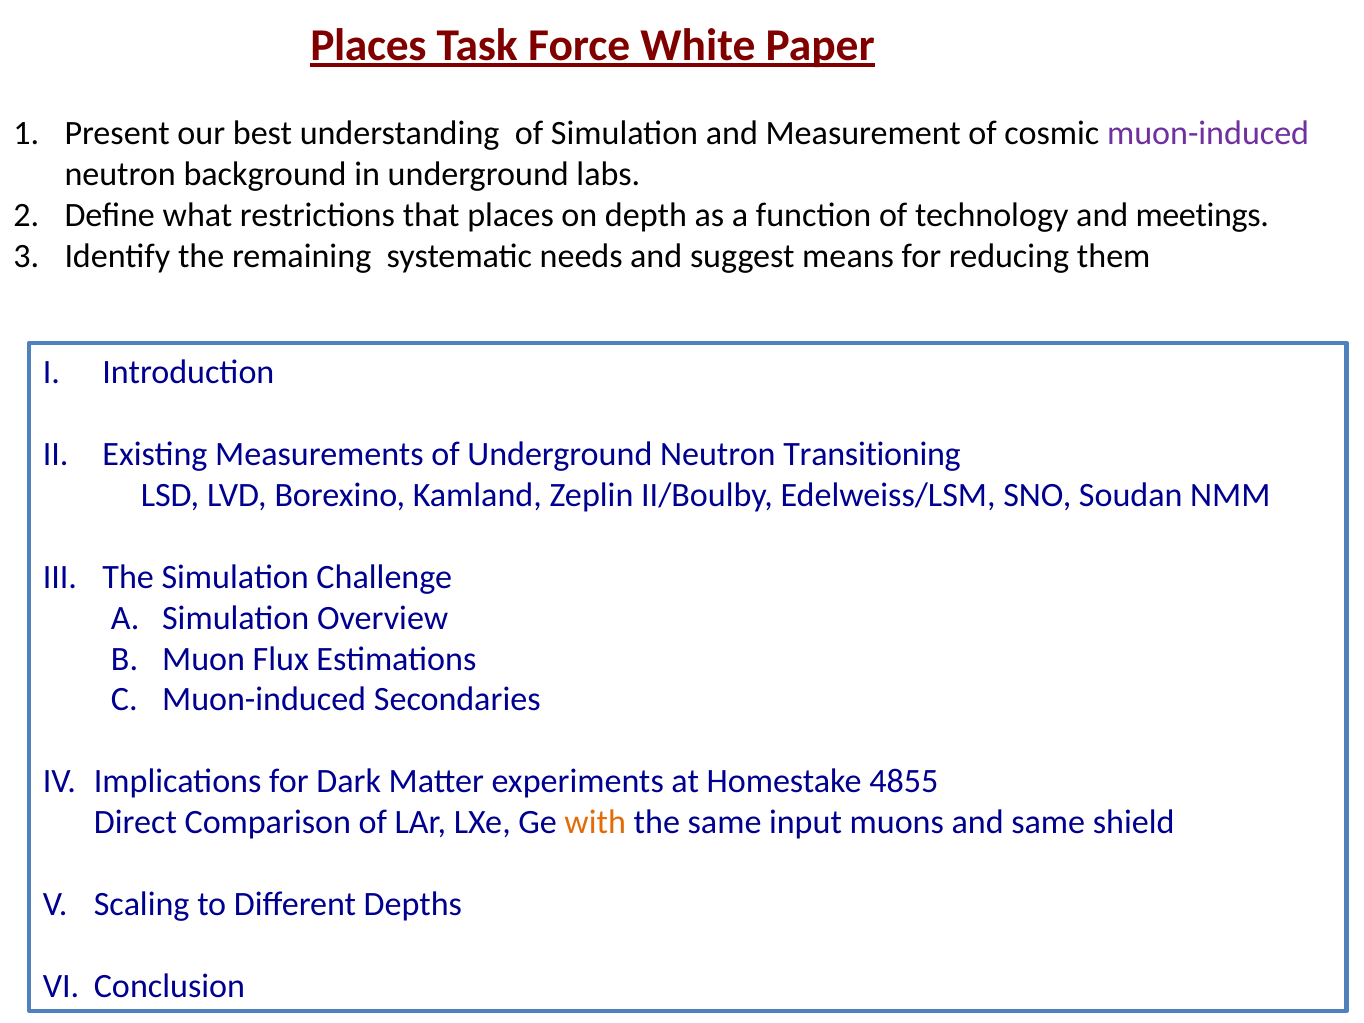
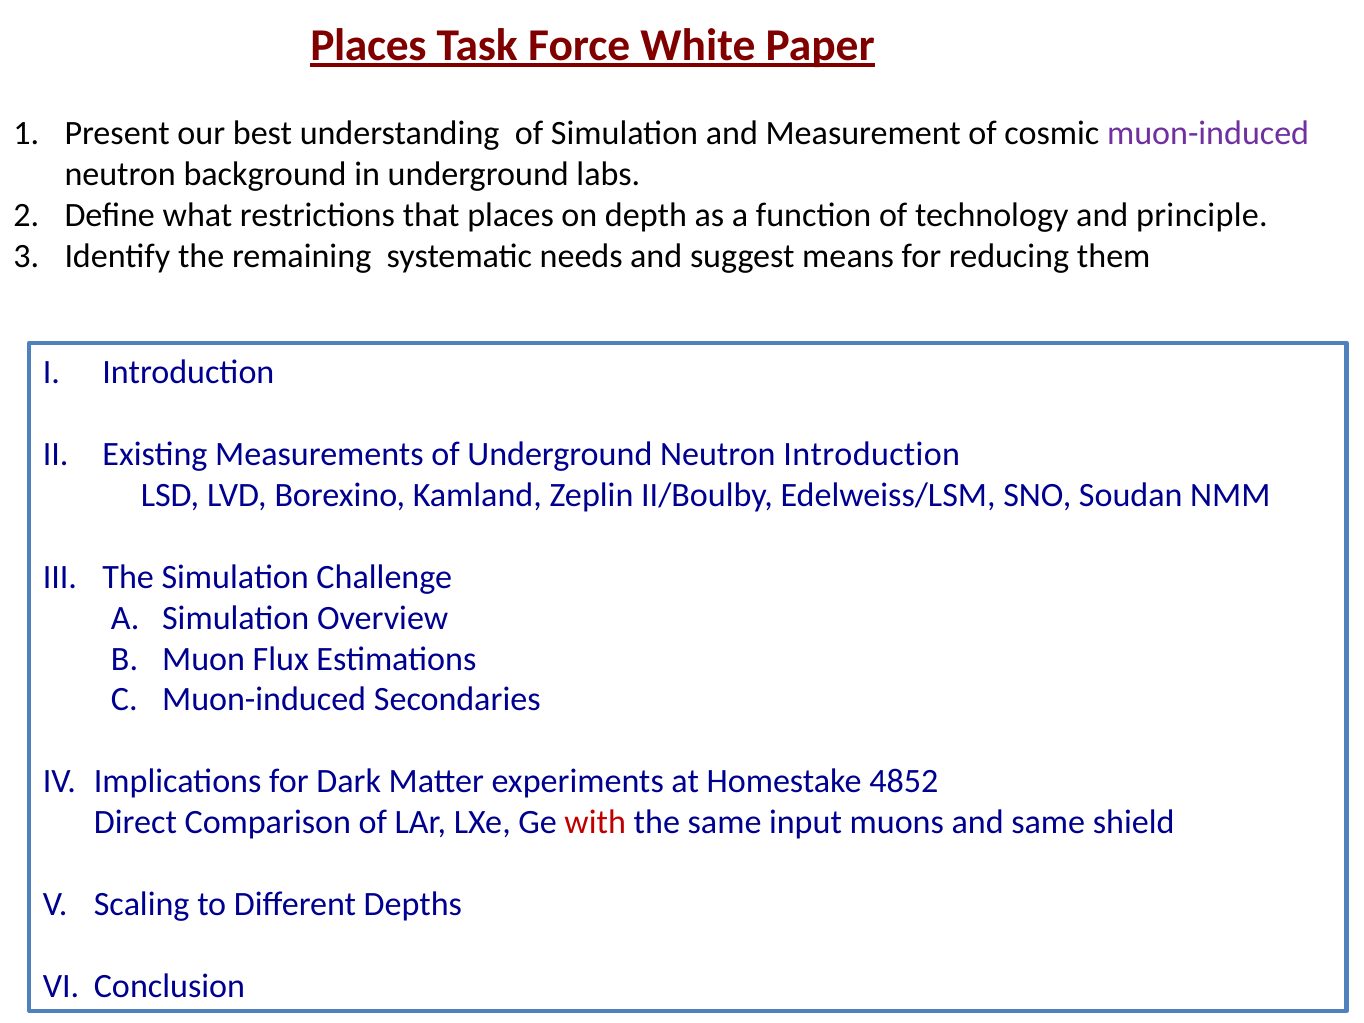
meetings: meetings -> principle (1202, 215)
Neutron Transitioning: Transitioning -> Introduction (872, 454)
4855: 4855 -> 4852 (904, 782)
with colour: orange -> red (595, 823)
